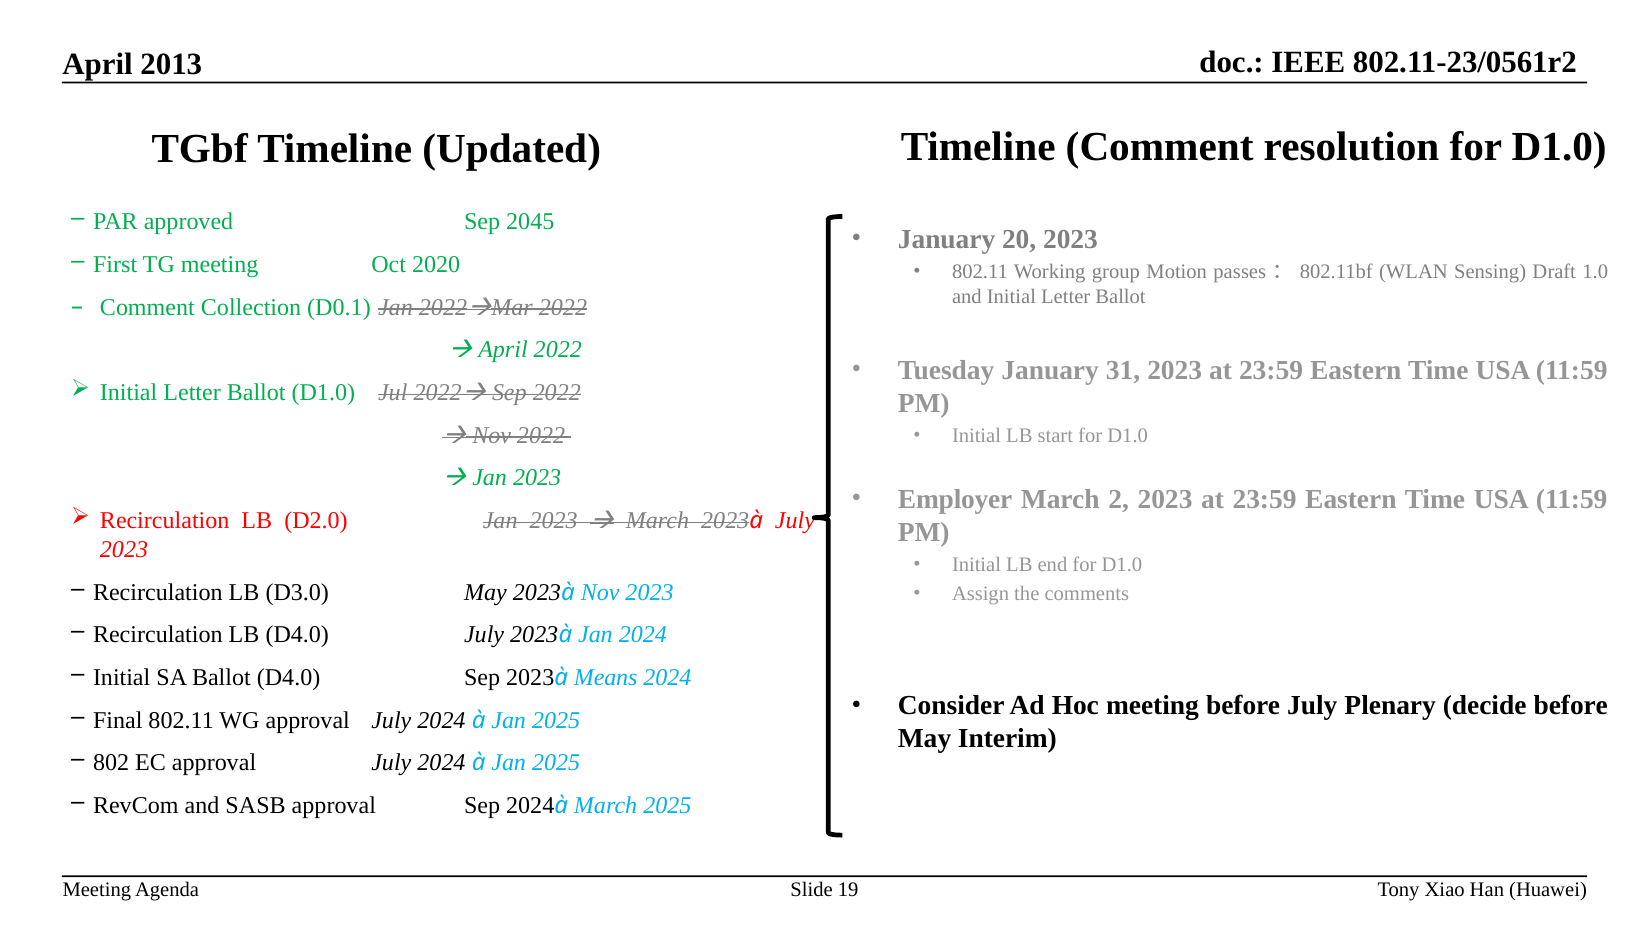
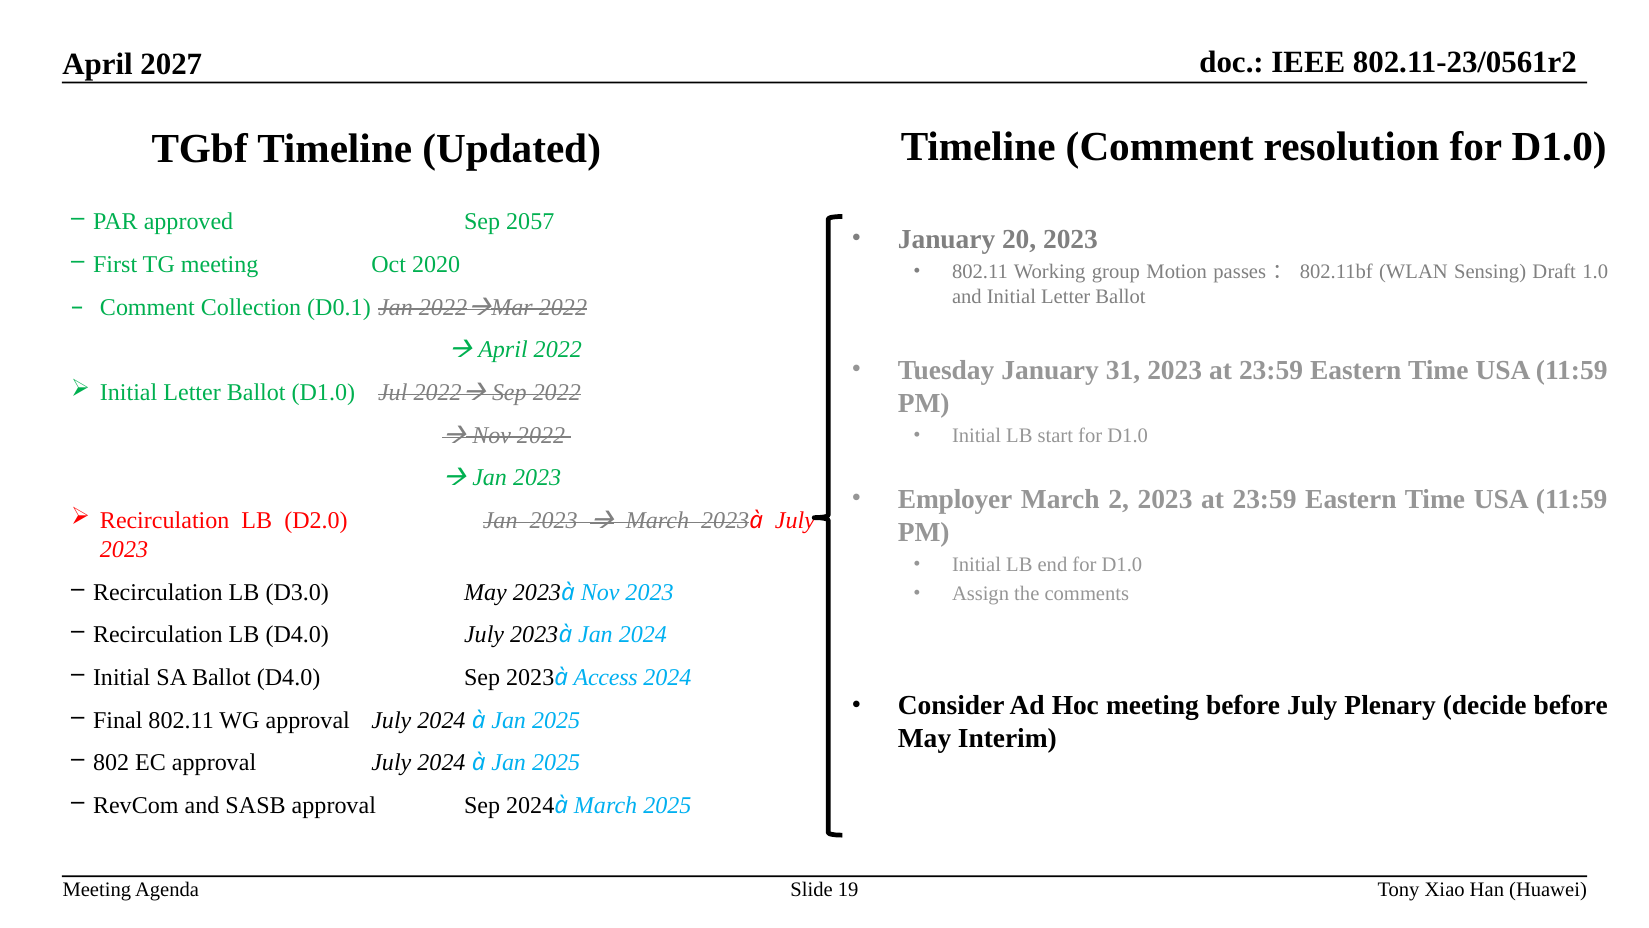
2013: 2013 -> 2027 (171, 64)
2045: 2045 -> 2057 (530, 222)
Means: Means -> Access (606, 677)
